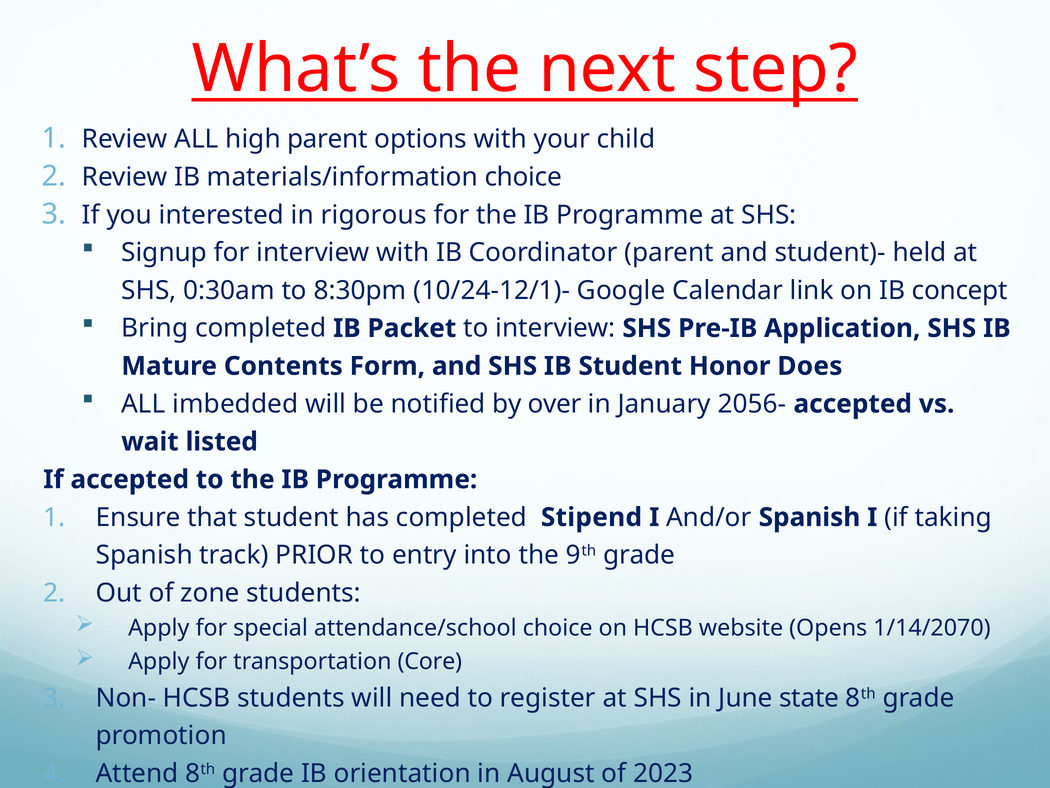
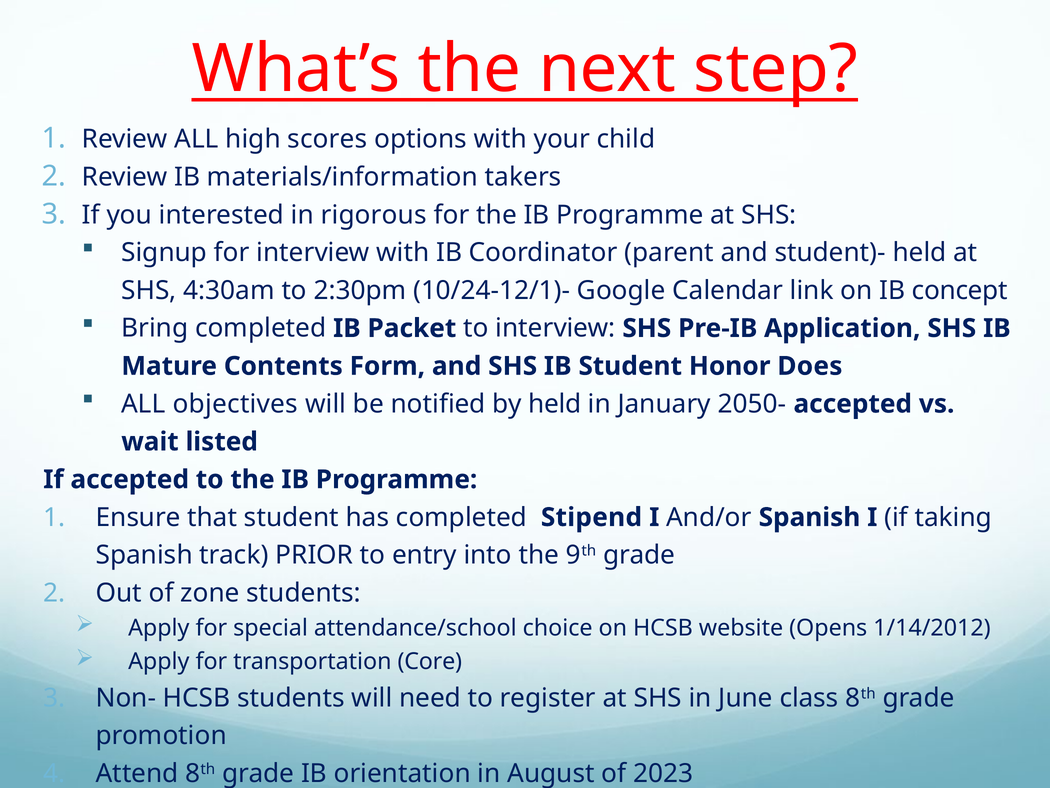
high parent: parent -> scores (327, 139)
materials/information choice: choice -> takers (523, 177)
0:30am: 0:30am -> 4:30am (229, 290)
8:30pm: 8:30pm -> 2:30pm (360, 290)
imbedded: imbedded -> objectives (235, 404)
by over: over -> held (555, 404)
2056-: 2056- -> 2050- (752, 404)
1/14/2070: 1/14/2070 -> 1/14/2012 (932, 628)
state: state -> class (809, 698)
